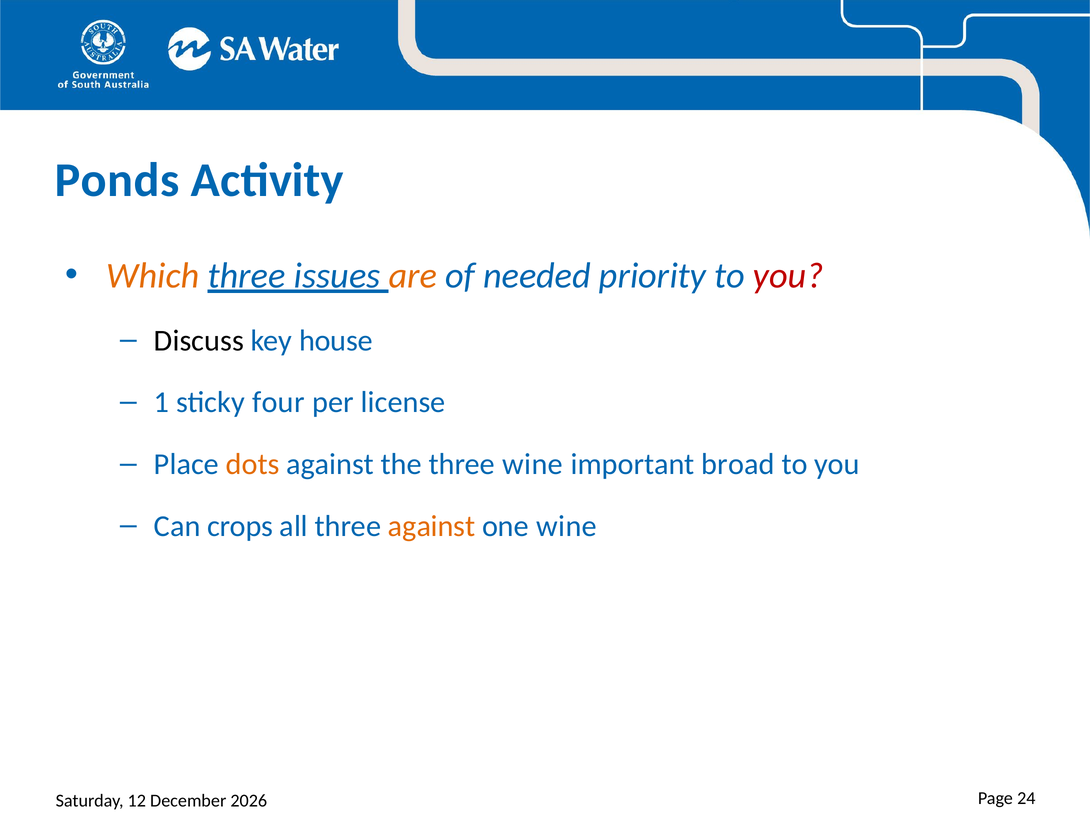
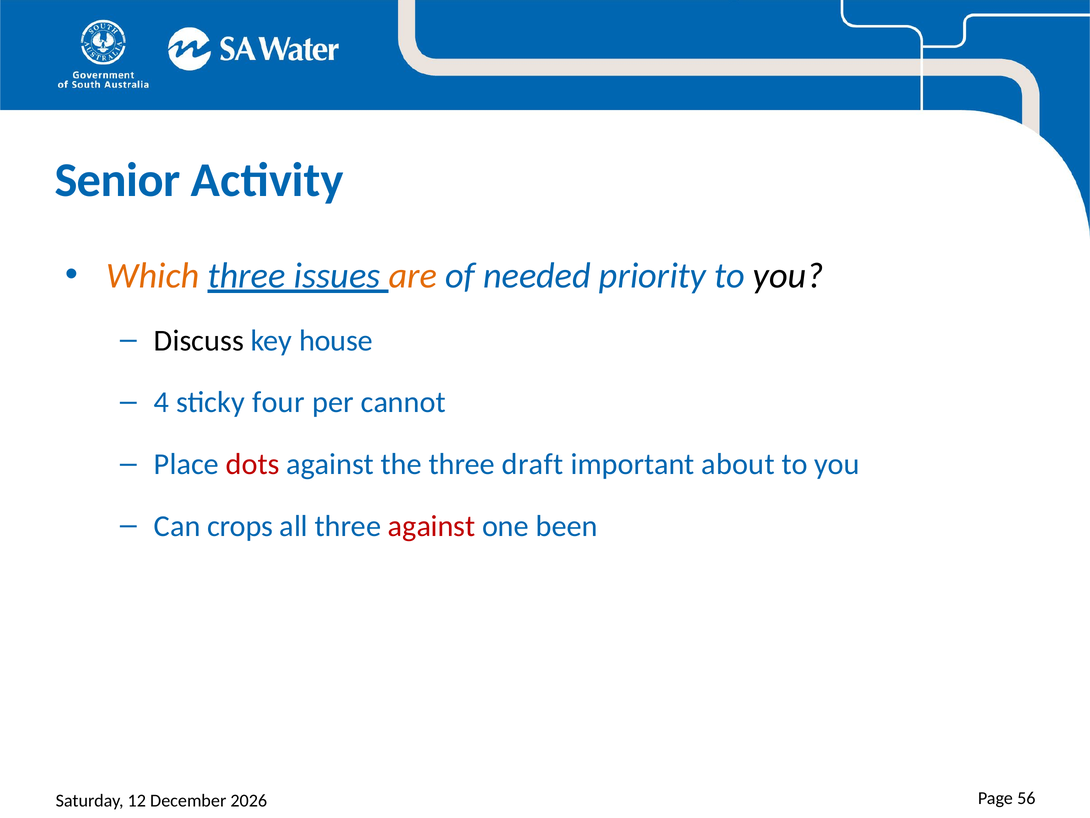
Ponds: Ponds -> Senior (117, 180)
you colour: red -> black (788, 275)
1: 1 -> 4 (162, 402)
license: license -> cannot (403, 402)
dots colour: orange -> red (253, 464)
three wine: wine -> draft (533, 464)
broad: broad -> about (738, 464)
against colour: orange -> red (432, 526)
one wine: wine -> been (567, 526)
24: 24 -> 56 (1026, 798)
